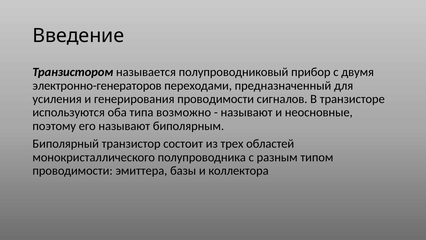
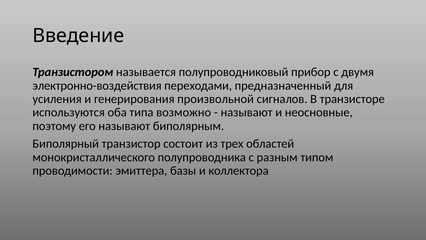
электронно-генераторов: электронно-генераторов -> электронно-воздействия (97, 85)
генерирования проводимости: проводимости -> произвольной (216, 99)
